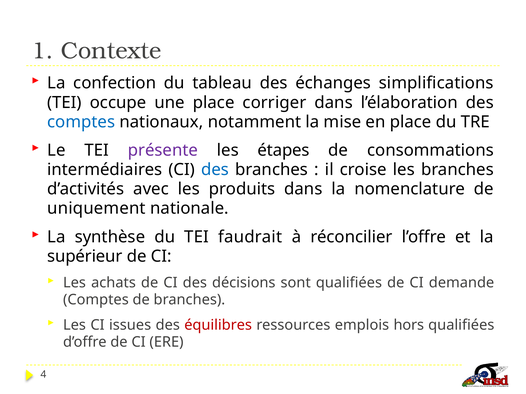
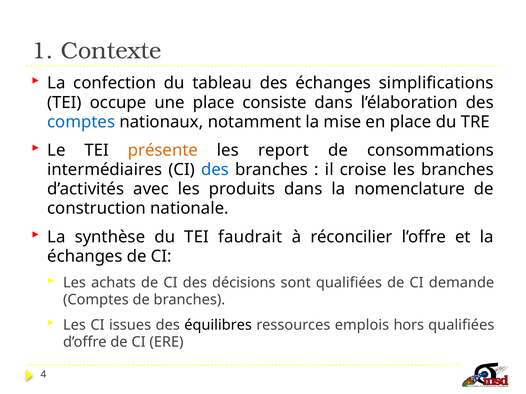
corriger: corriger -> consiste (275, 103)
présente colour: purple -> orange (163, 151)
étapes: étapes -> report (283, 151)
uniquement: uniquement -> construction (97, 209)
supérieur: supérieur -> échanges (85, 257)
équilibres colour: red -> black (218, 325)
